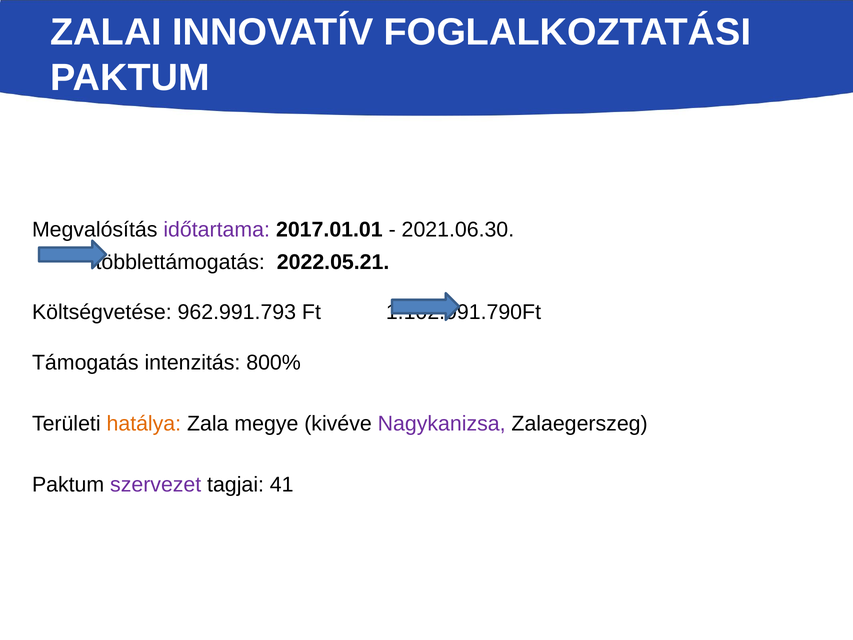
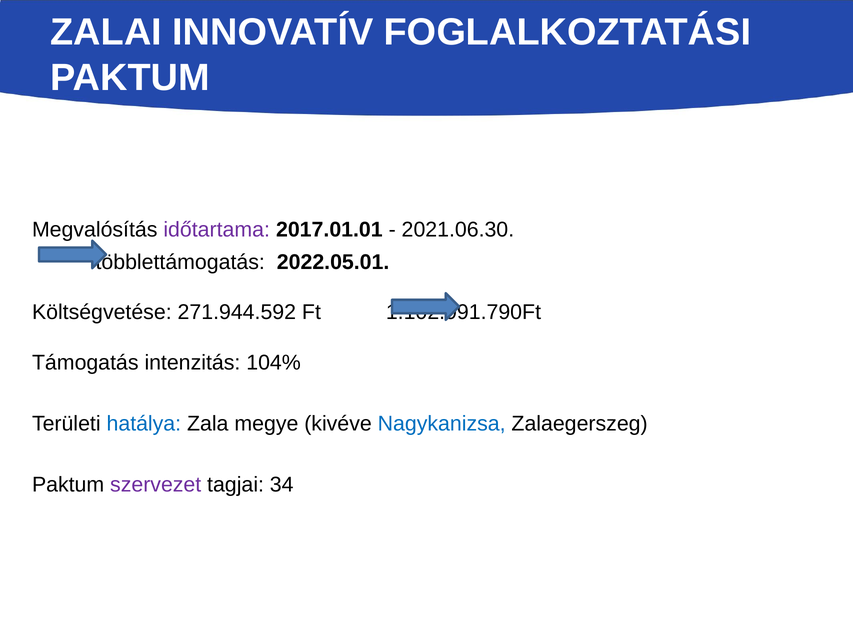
2022.05.21: 2022.05.21 -> 2022.05.01 (333, 262)
962.991.793: 962.991.793 -> 271.944.592 (237, 312)
800%: 800% -> 104% (274, 362)
hatálya colour: orange -> blue (144, 424)
Nagykanizsa colour: purple -> blue (442, 424)
41: 41 -> 34 (282, 485)
